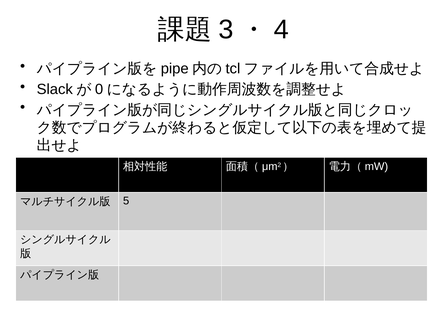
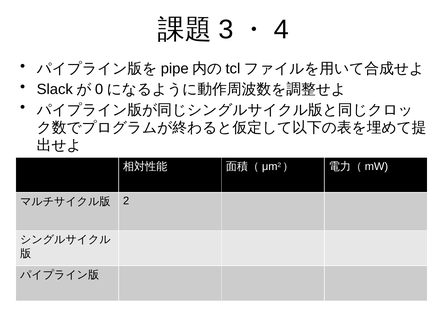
5: 5 -> 2 (126, 201)
